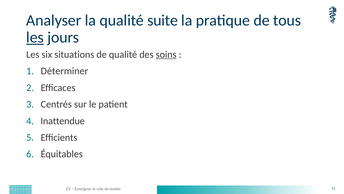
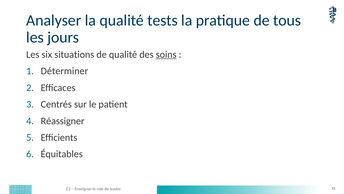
suite: suite -> tests (163, 20)
les underline: present -> none (35, 37)
Inattendue: Inattendue -> Réassigner (63, 121)
